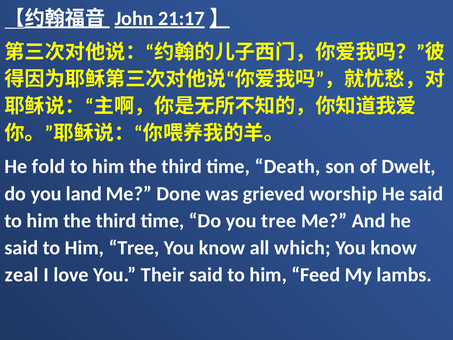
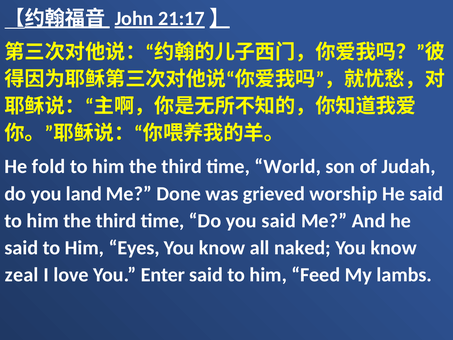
Death: Death -> World (288, 167)
Dwelt: Dwelt -> Judah (409, 167)
you tree: tree -> said (279, 221)
Him Tree: Tree -> Eyes (134, 248)
which: which -> naked (302, 248)
Their: Their -> Enter (163, 275)
